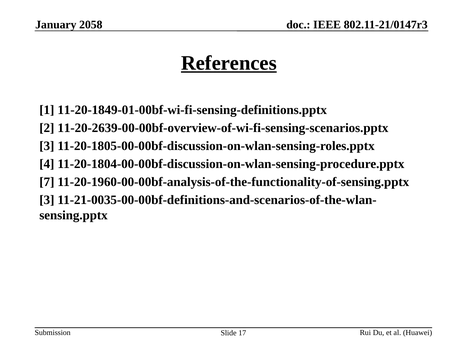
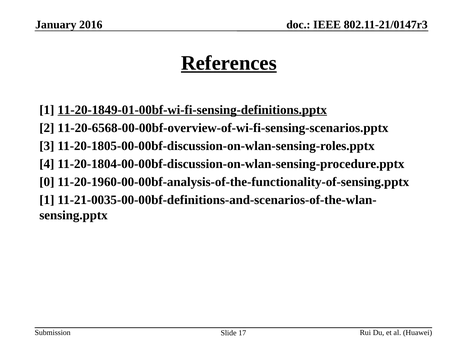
2058: 2058 -> 2016 (91, 25)
11-20-1849-01-00bf-wi-fi-sensing-definitions.pptx underline: none -> present (192, 110)
11-20-2639-00-00bf-overview-of-wi-fi-sensing-scenarios.pptx: 11-20-2639-00-00bf-overview-of-wi-fi-sensing-scenarios.pptx -> 11-20-6568-00-00bf-overview-of-wi-fi-sensing-scenarios.pptx (223, 128)
7: 7 -> 0 (47, 182)
3: 3 -> 1 (47, 200)
